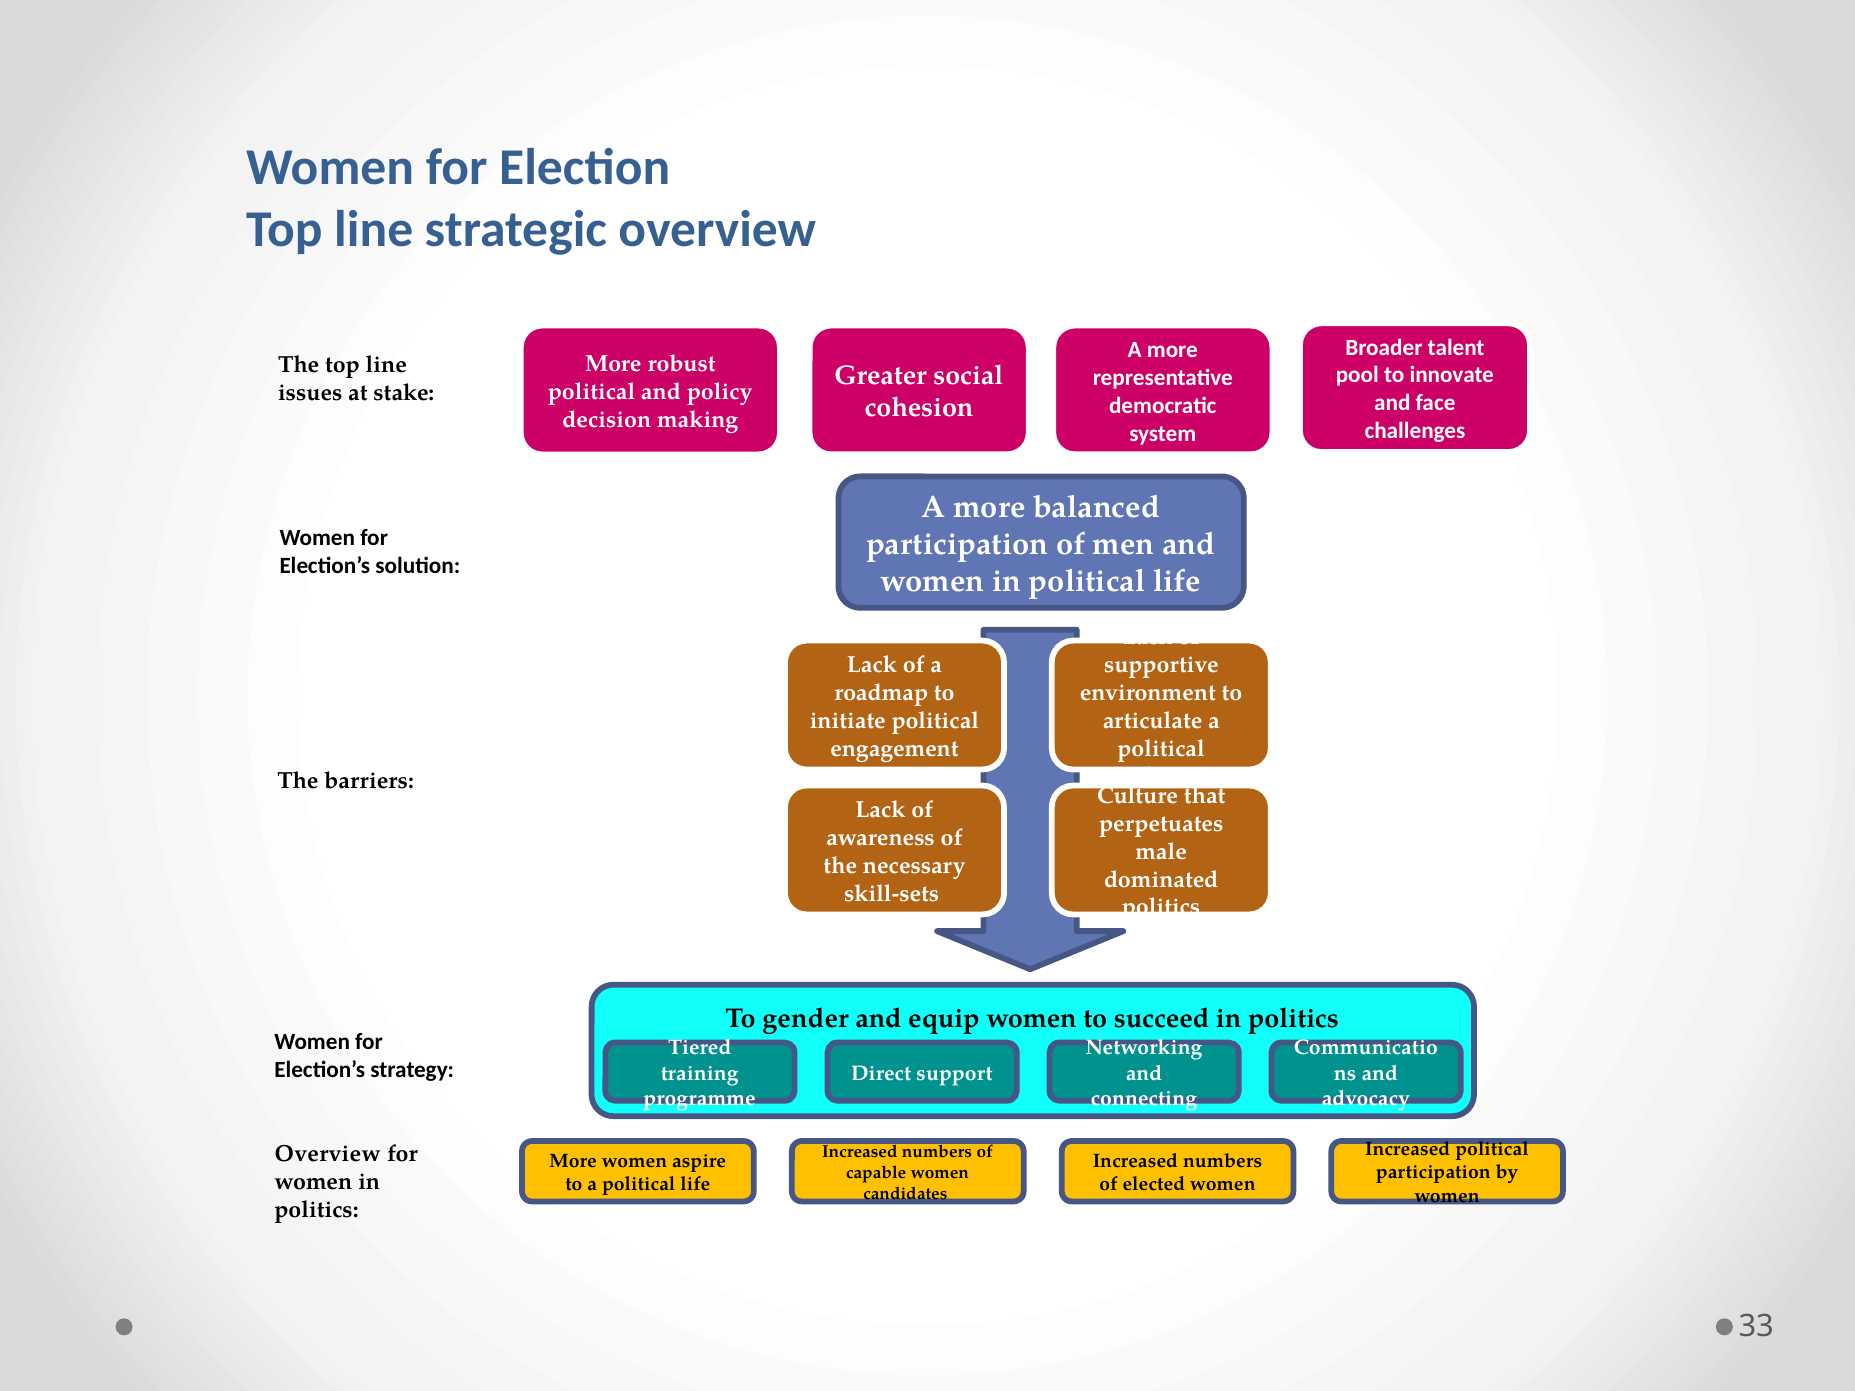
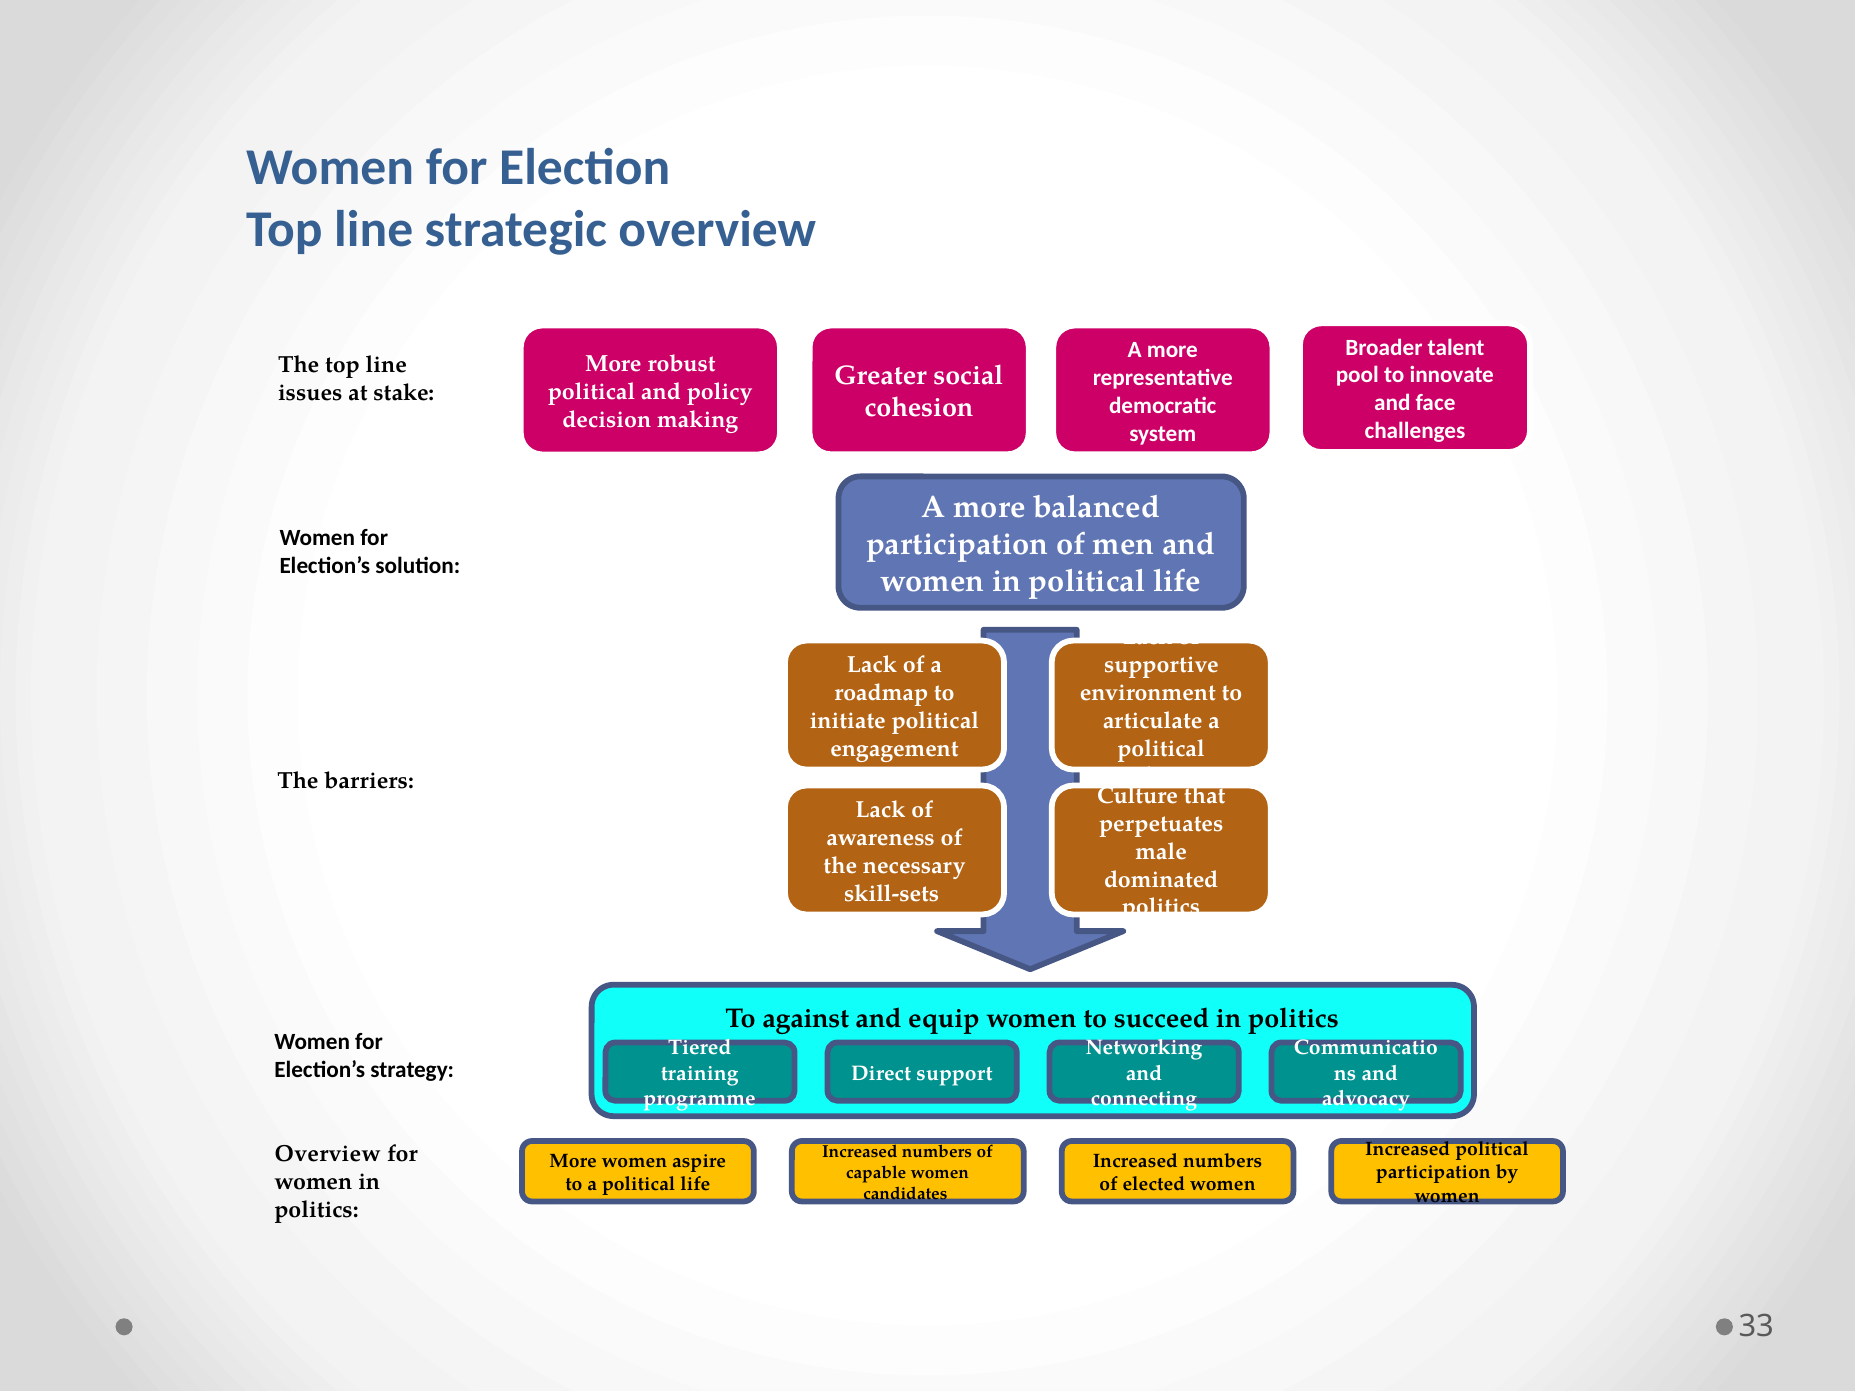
gender: gender -> against (806, 1019)
